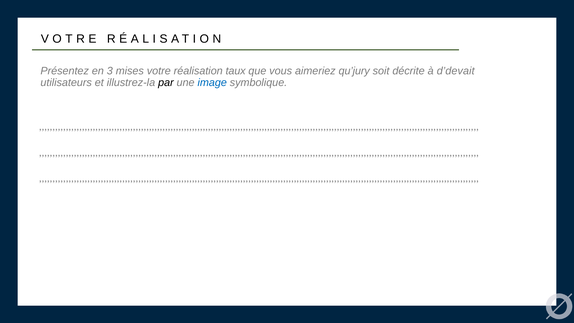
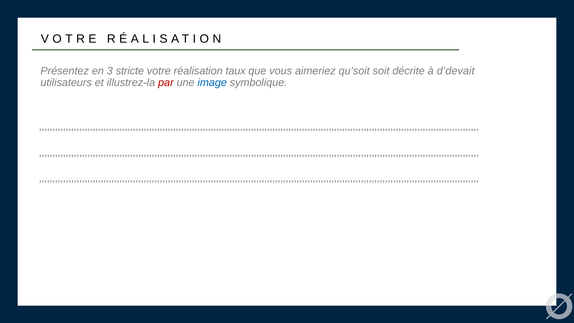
mises: mises -> stricte (130, 71)
qu’jury: qu’jury -> qu’soit (354, 71)
par colour: black -> red (166, 83)
